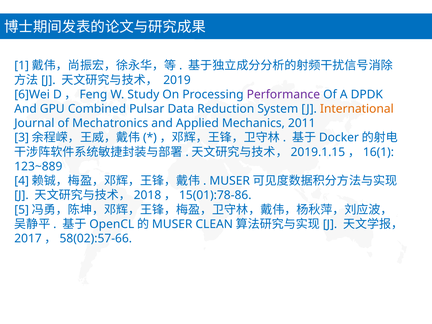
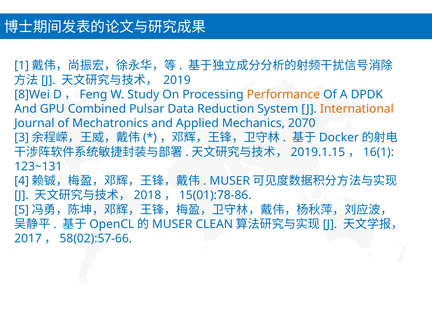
6]Wei: 6]Wei -> 8]Wei (32, 94)
Performance colour: purple -> orange (283, 94)
2011: 2011 -> 2070 (302, 123)
123~889: 123~889 -> 123~131 (38, 167)
